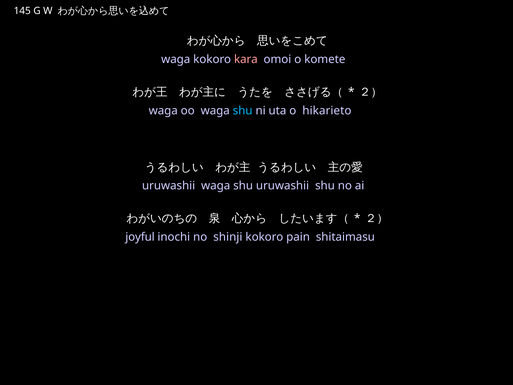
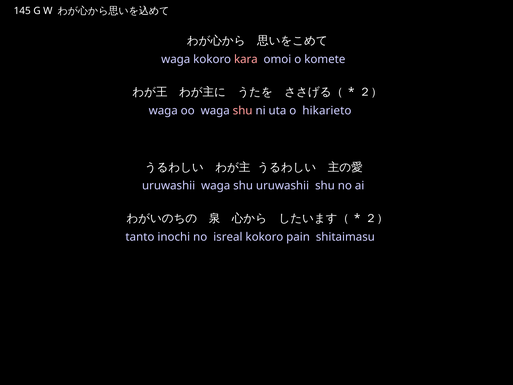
shu colour: light blue -> pink (243, 111)
joyful: joyful -> tanto (140, 237)
shinji: shinji -> isreal (228, 237)
